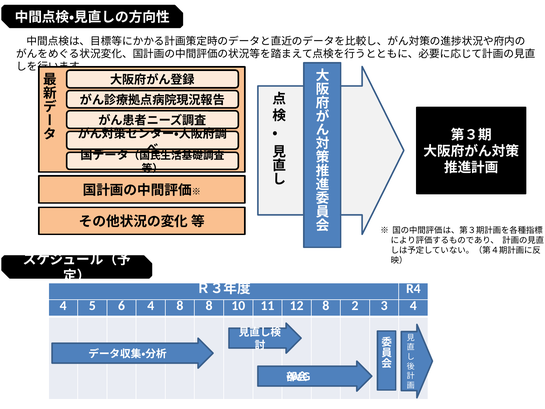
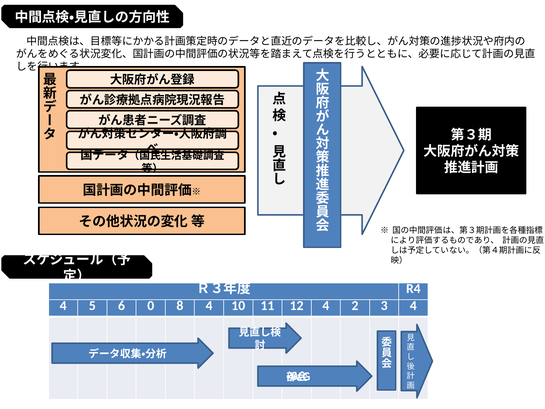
6 4: 4 -> 0 (151, 305)
8 8: 8 -> 4 (209, 305)
12 8: 8 -> 4 (326, 305)
